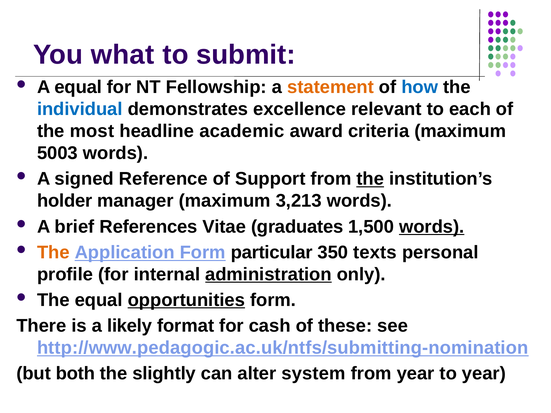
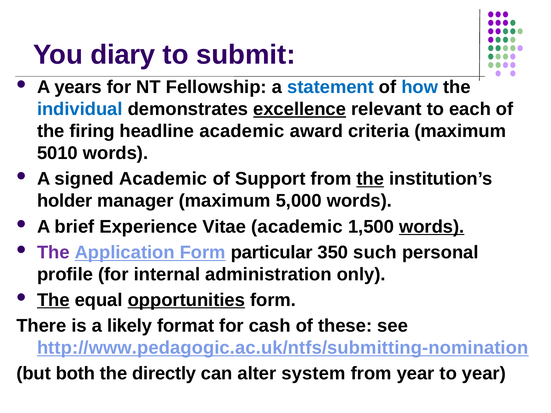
what: what -> diary (123, 55)
A equal: equal -> years (78, 87)
statement colour: orange -> blue (331, 87)
excellence underline: none -> present (300, 109)
most: most -> firing (92, 131)
5003: 5003 -> 5010 (57, 153)
signed Reference: Reference -> Academic (163, 179)
3,213: 3,213 -> 5,000 (299, 201)
References: References -> Experience (148, 227)
Vitae graduates: graduates -> academic (297, 227)
The colour: orange -> purple (53, 252)
texts: texts -> such (375, 252)
administration underline: present -> none (268, 274)
The underline: none -> present (53, 300)
slightly: slightly -> directly (164, 374)
